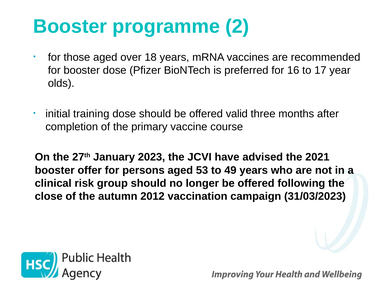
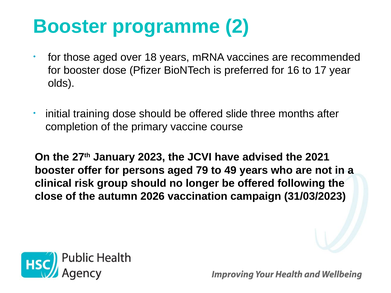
valid: valid -> slide (237, 114)
53: 53 -> 79 (202, 170)
2012: 2012 -> 2026 (153, 196)
